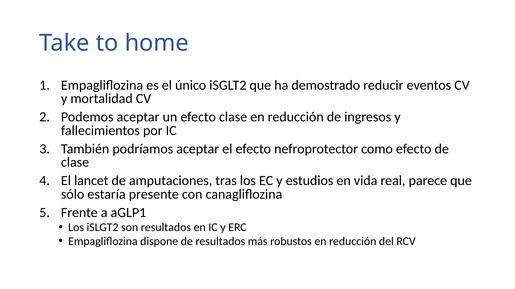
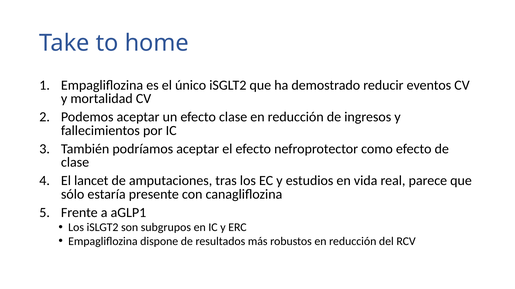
son resultados: resultados -> subgrupos (166, 228)
